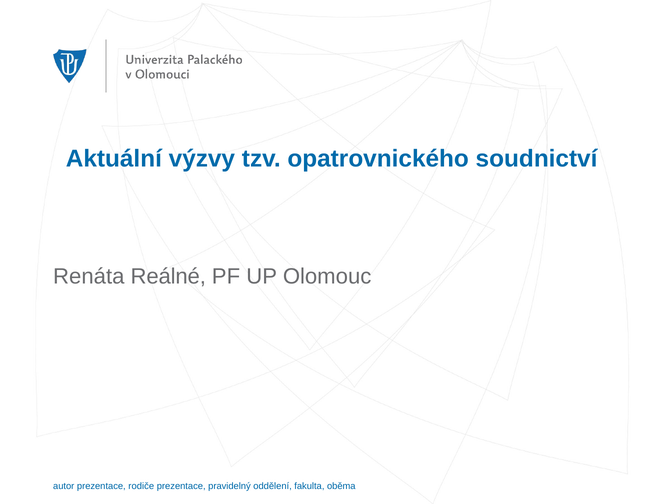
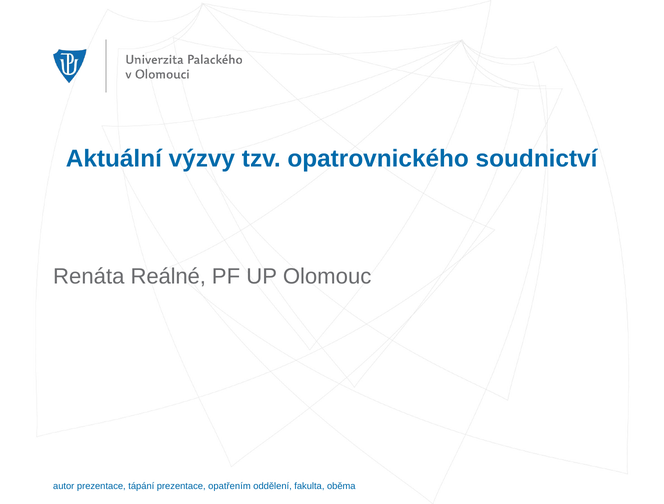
rodiče: rodiče -> tápání (141, 487)
pravidelný: pravidelný -> opatřením (229, 487)
